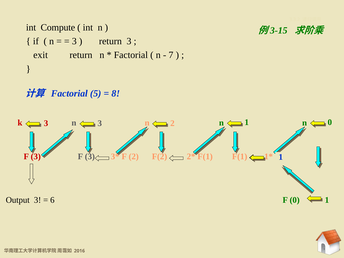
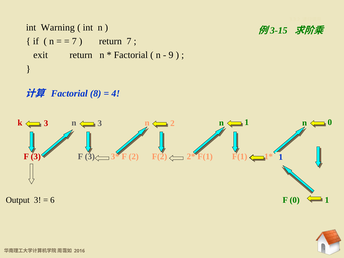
Compute: Compute -> Warning (58, 28)
3: 3 -> 7 (74, 41)
return 3: 3 -> 7 (129, 41)
7: 7 -> 9 (171, 55)
5: 5 -> 8 (96, 94)
8: 8 -> 4 (116, 94)
